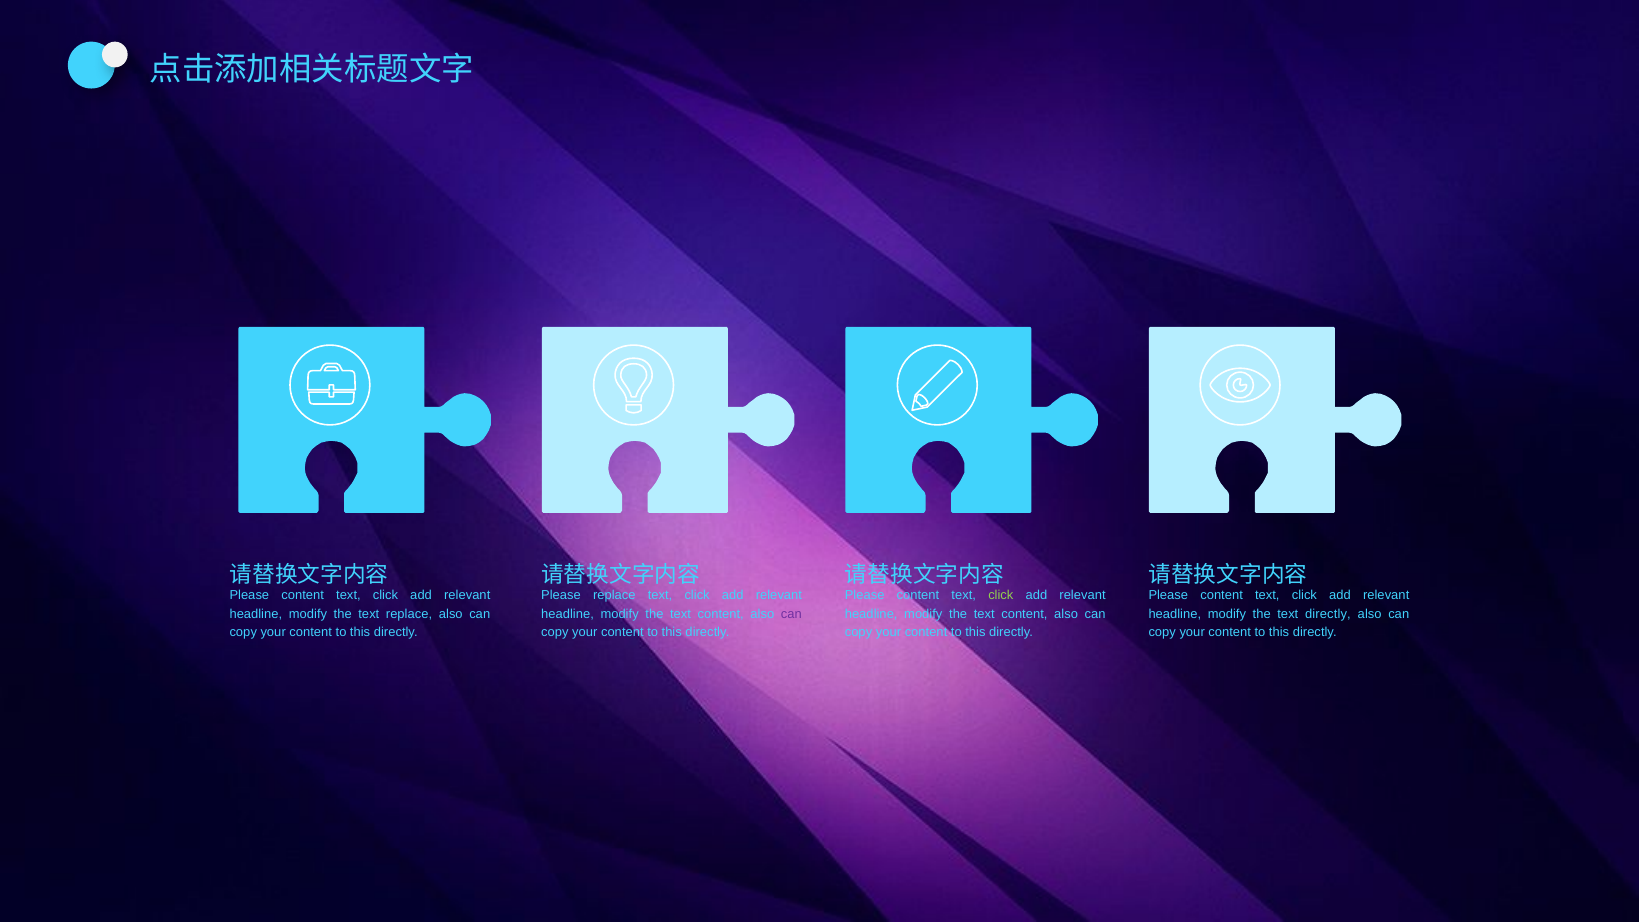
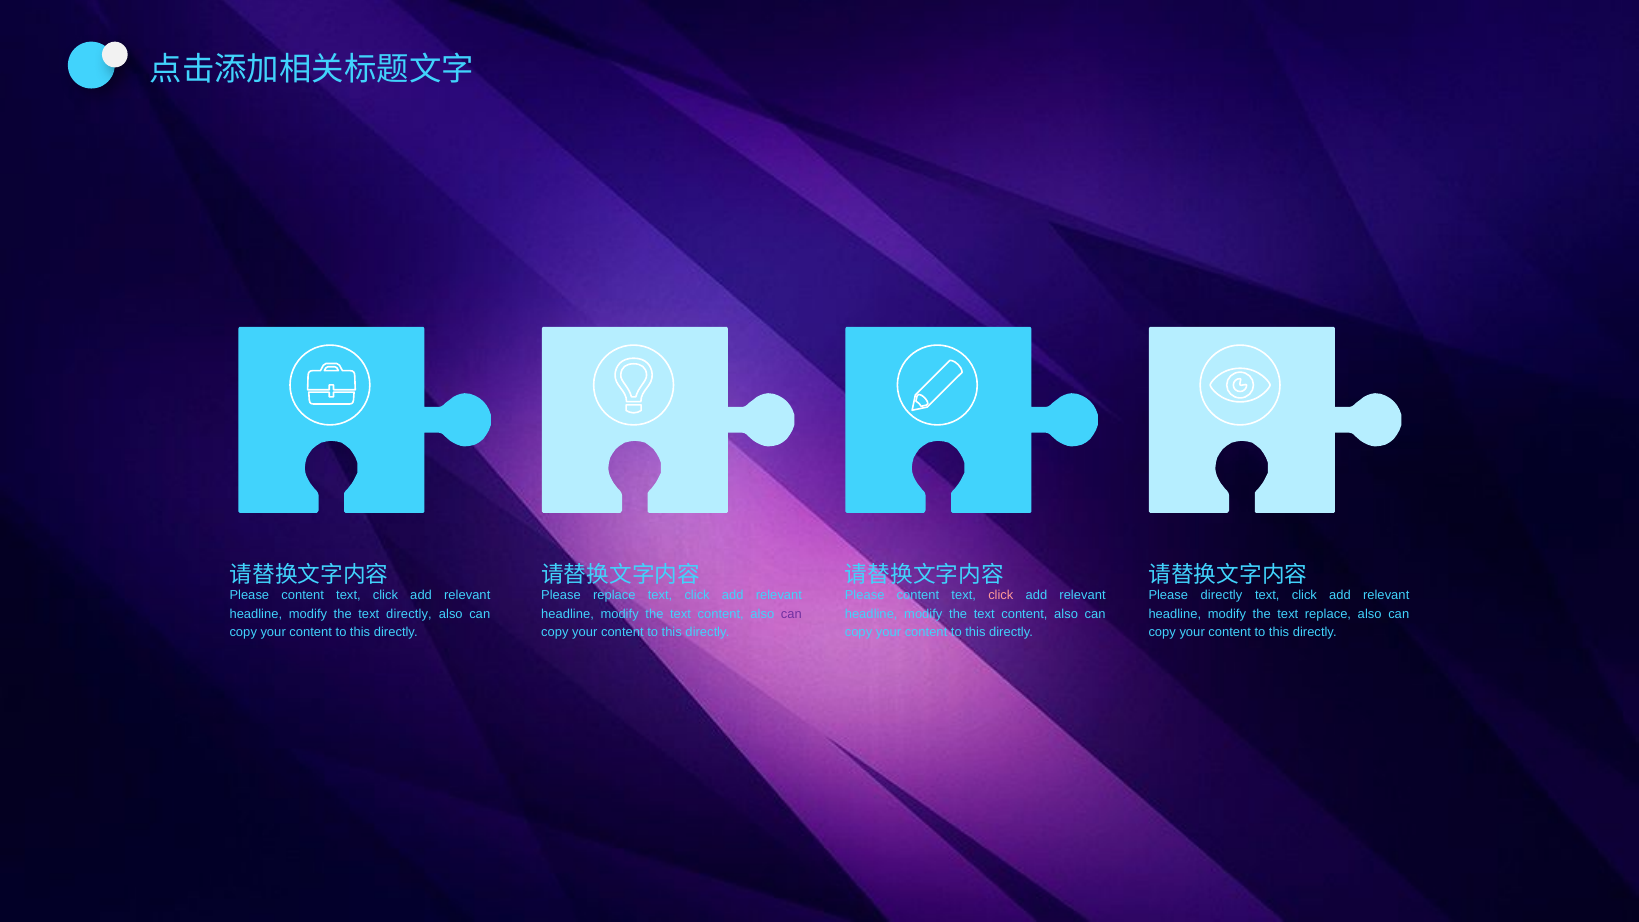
click colour: light green -> pink (1001, 595)
content: content -> directly (1222, 595)
text replace: replace -> directly (409, 614)
text directly: directly -> replace (1328, 614)
